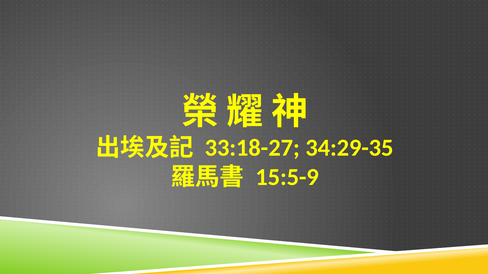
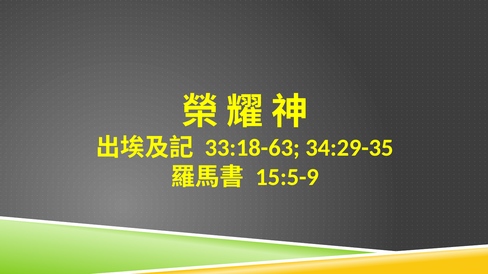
33:18-27: 33:18-27 -> 33:18-63 (252, 148)
